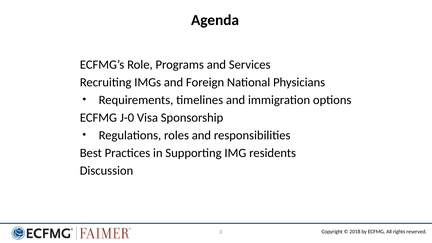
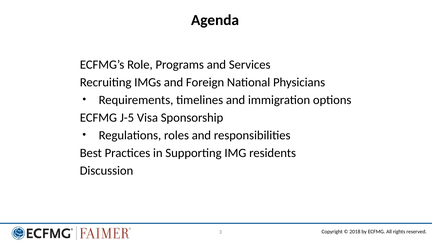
J-0: J-0 -> J-5 (127, 118)
